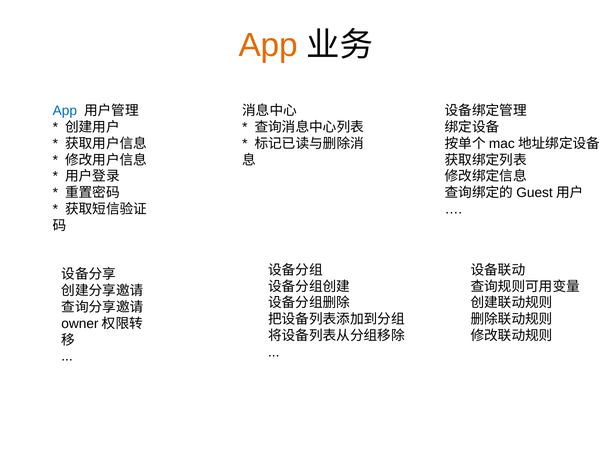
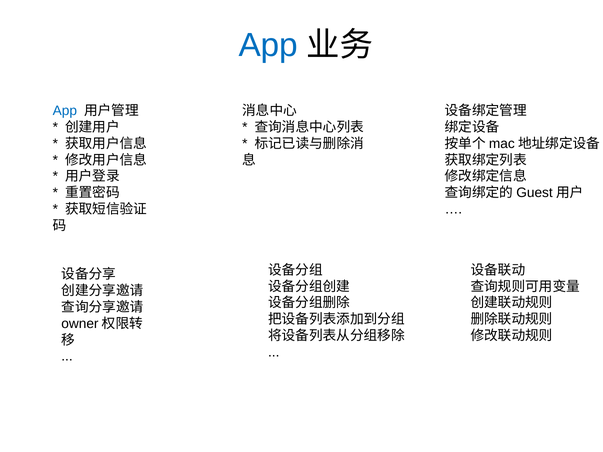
App colour: orange -> blue (268, 45)
